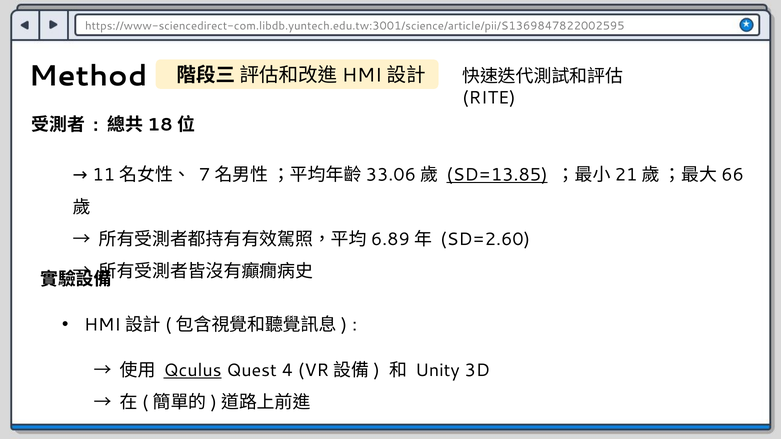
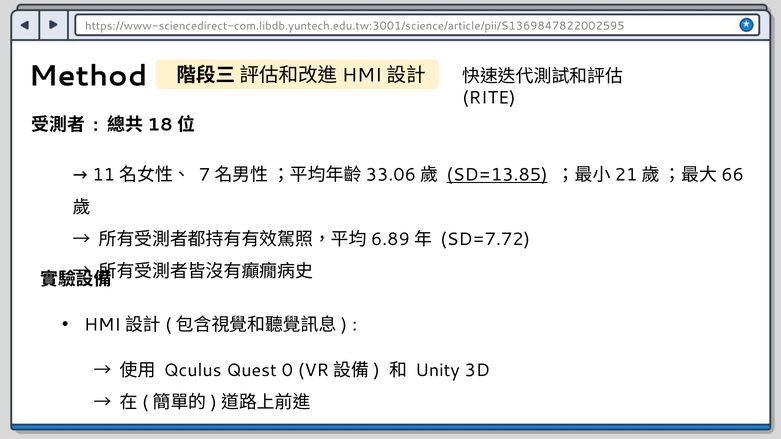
SD=2.60: SD=2.60 -> SD=7.72 (485, 239)
Qculus underline: present -> none (193, 371)
4: 4 -> 0 (287, 371)
